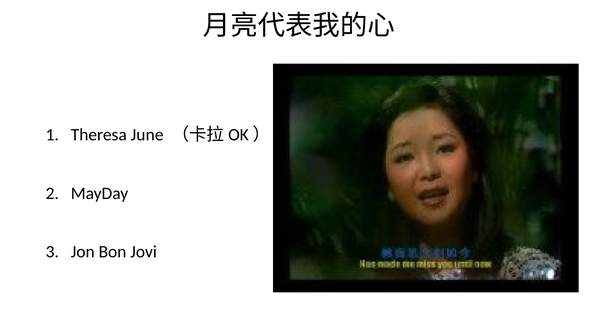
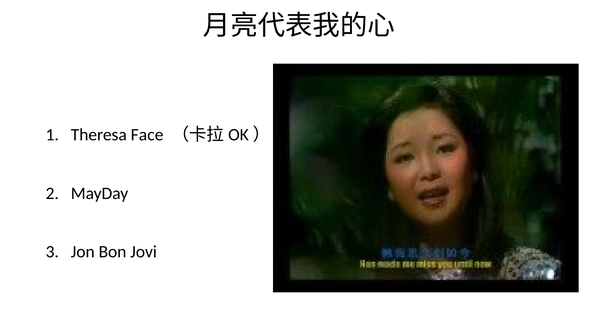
June: June -> Face (147, 135)
